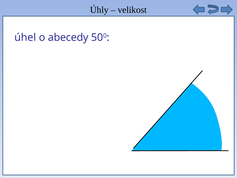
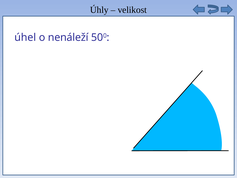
abecedy: abecedy -> nenáleží (68, 37)
